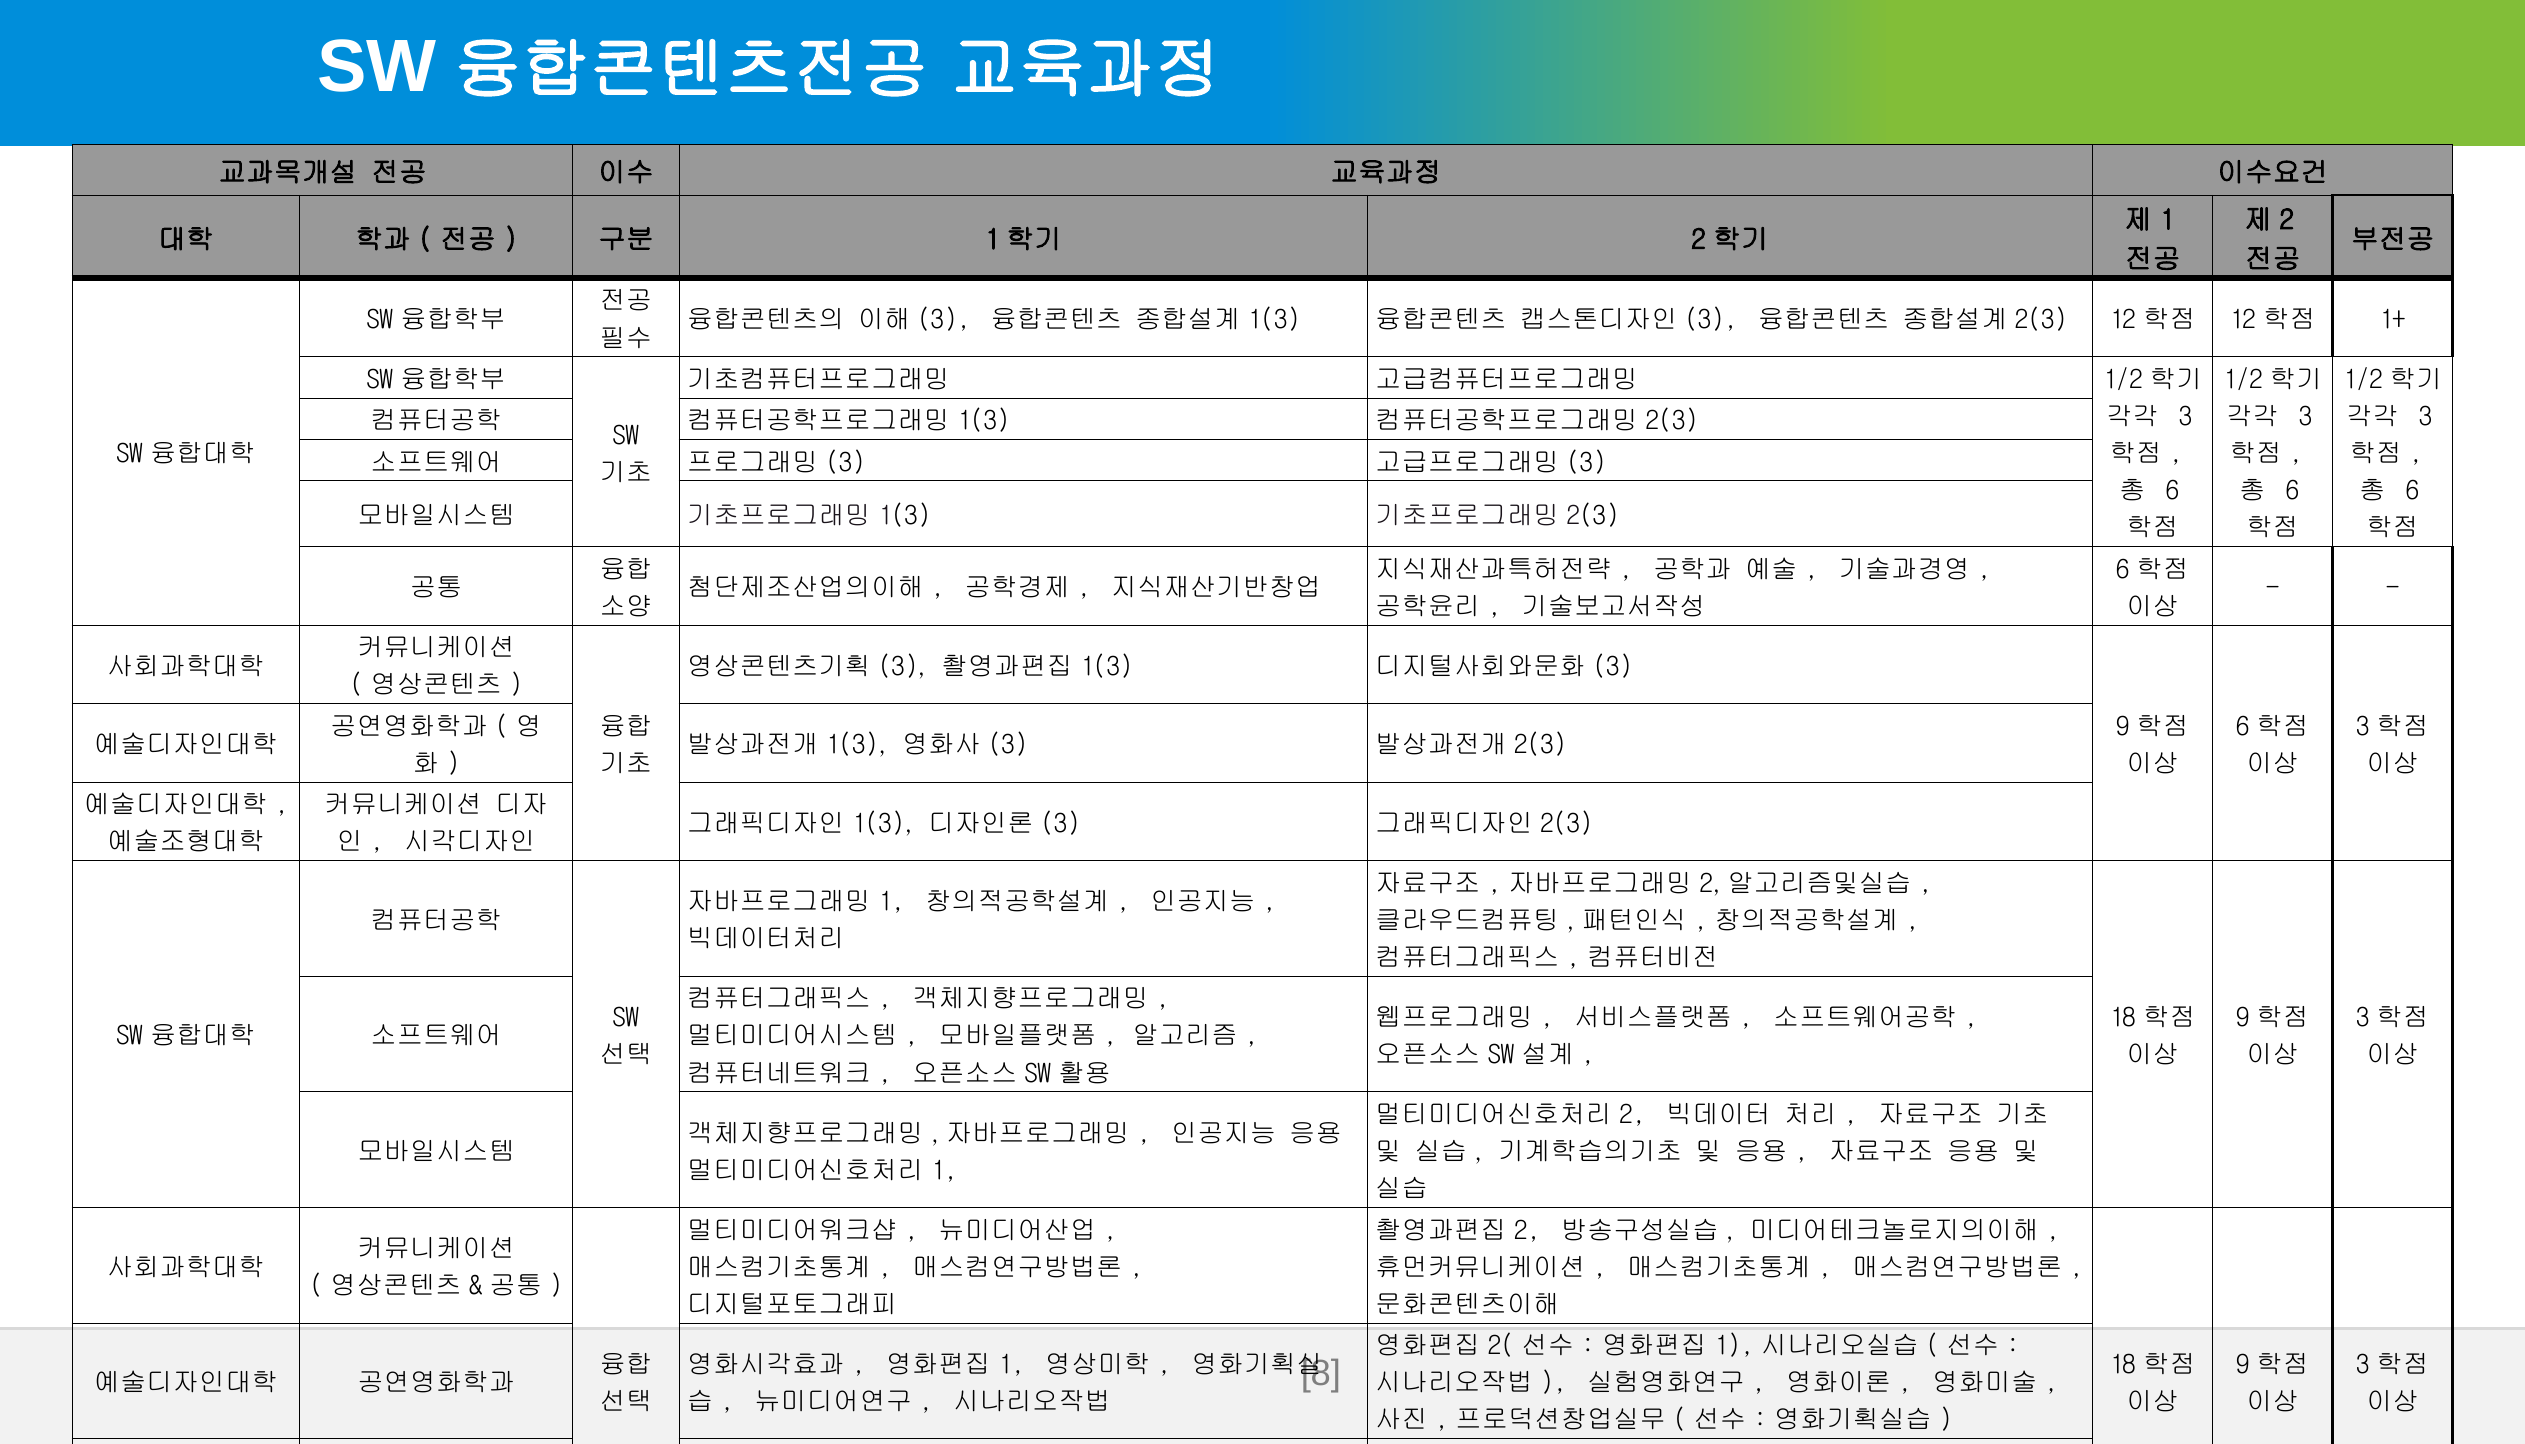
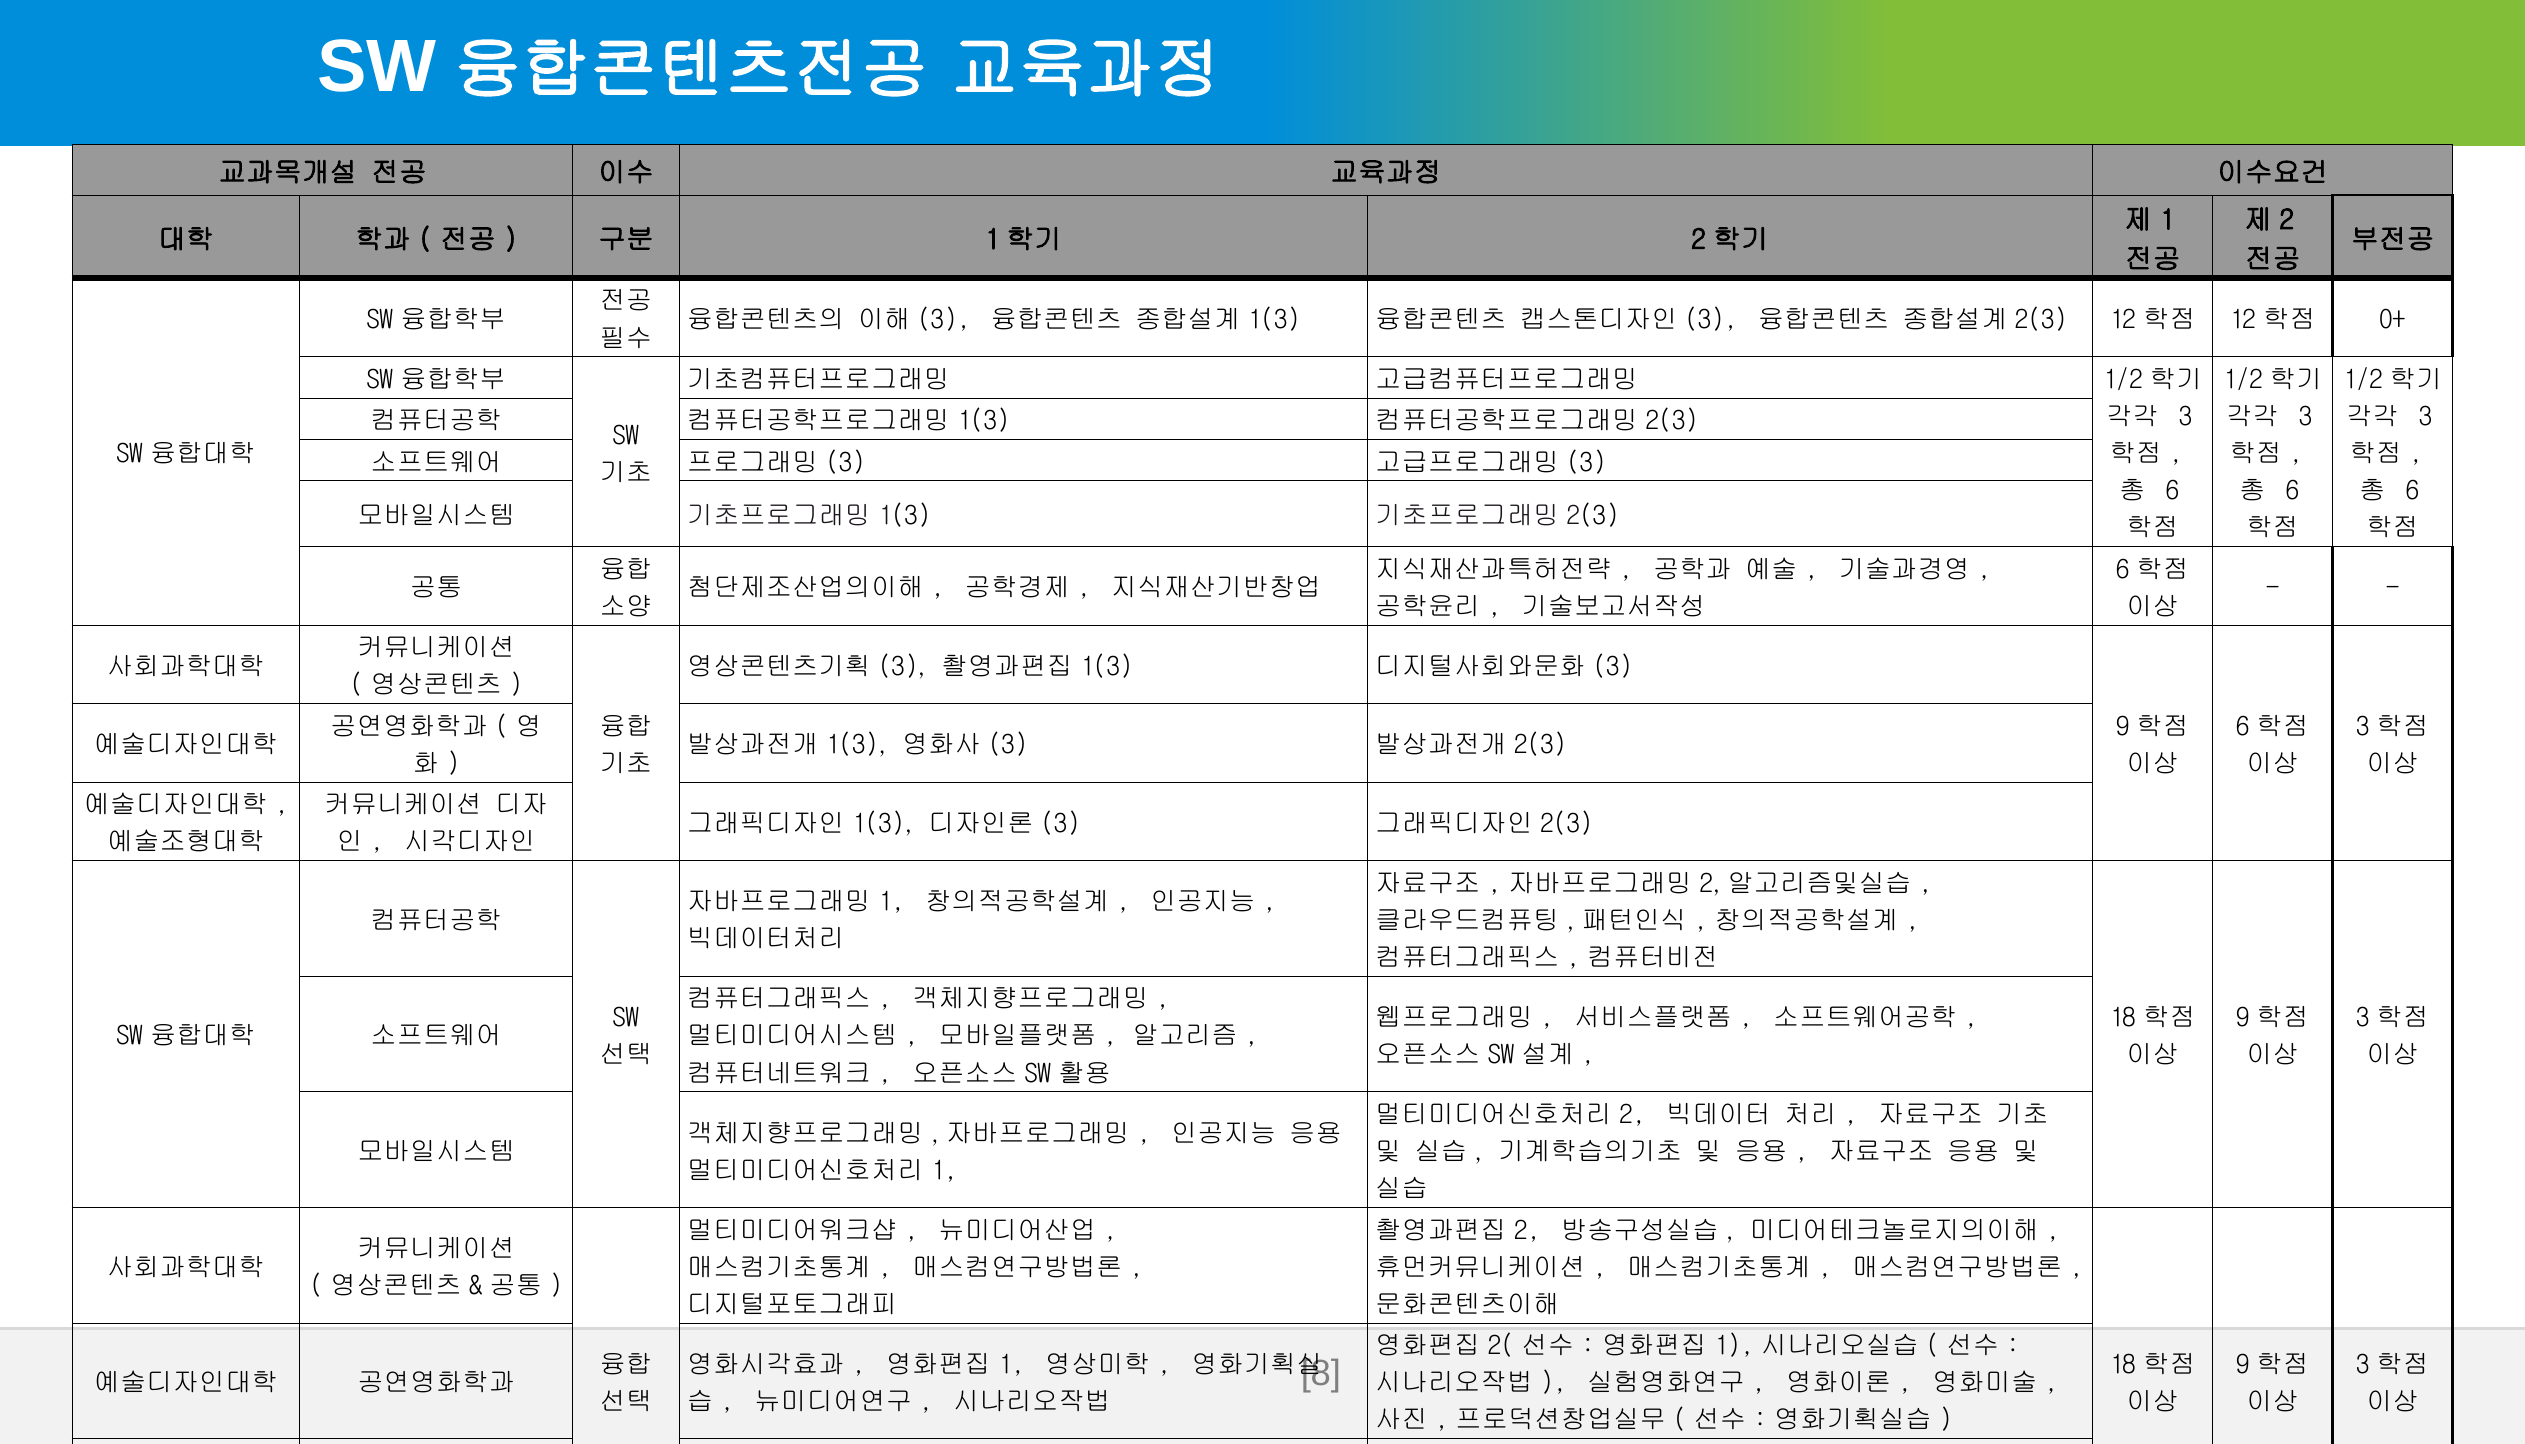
1+: 1+ -> 0+ (2393, 320)
